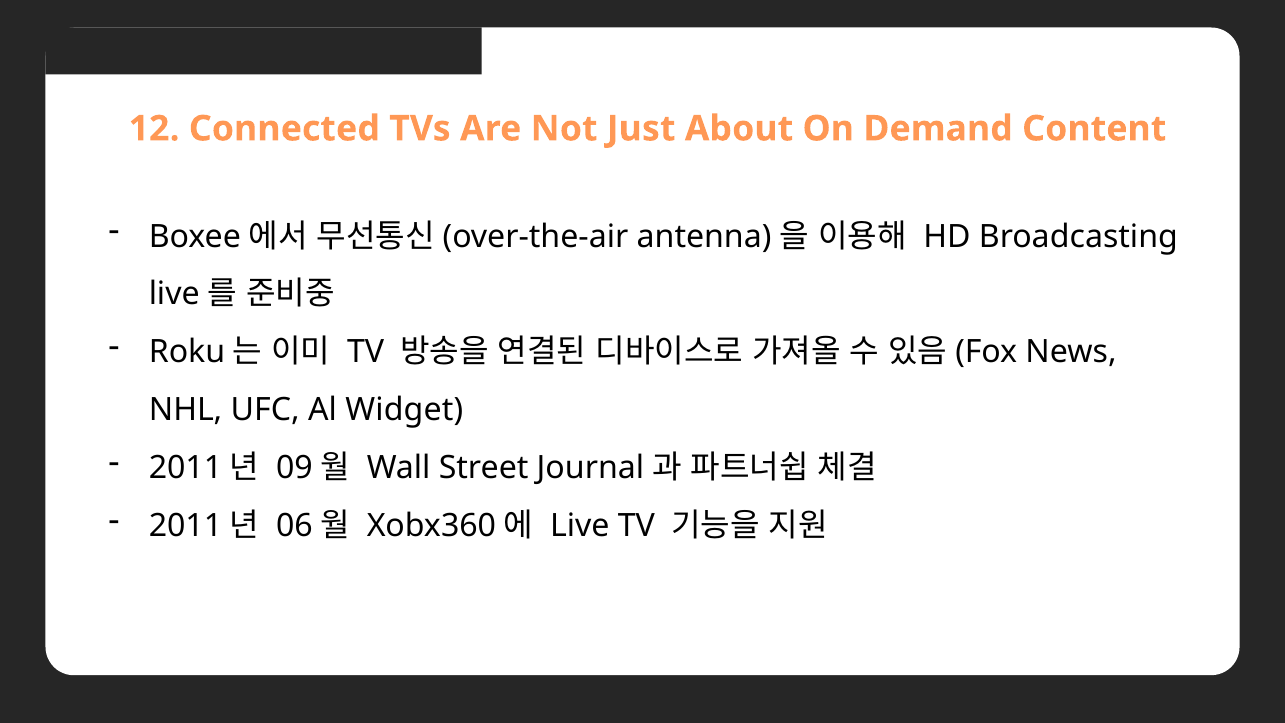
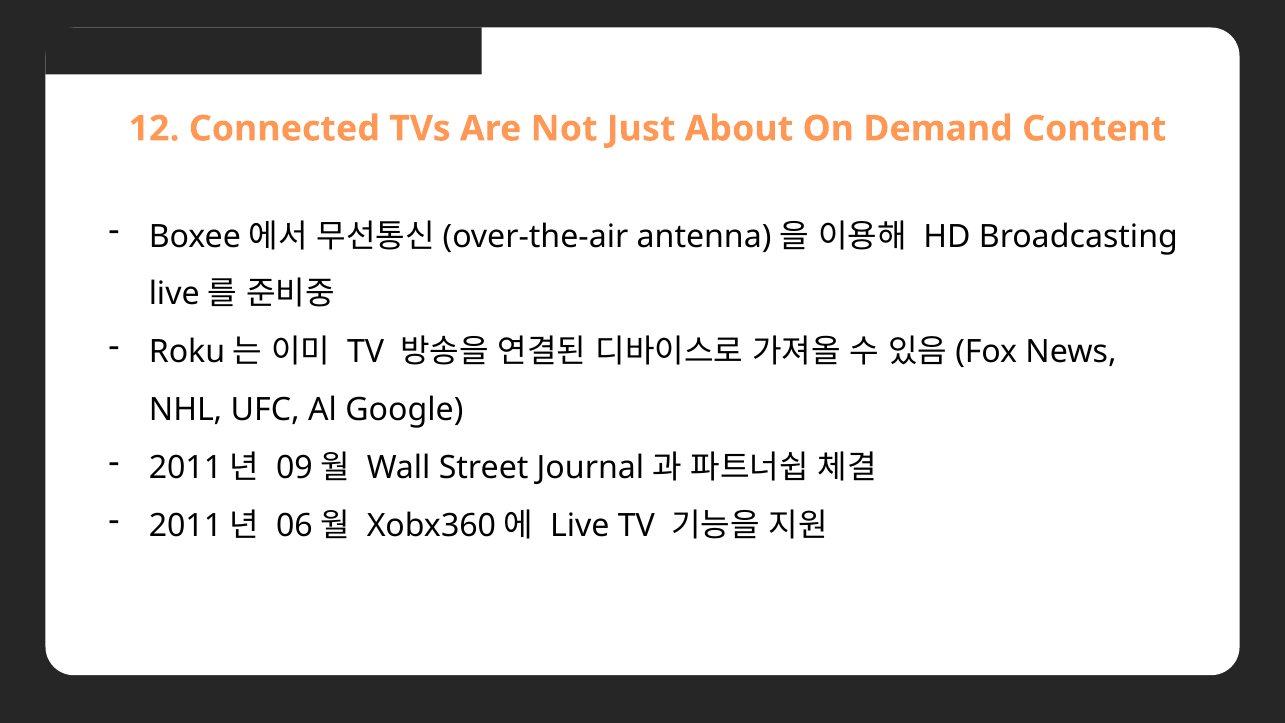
Widget: Widget -> Google (404, 410)
